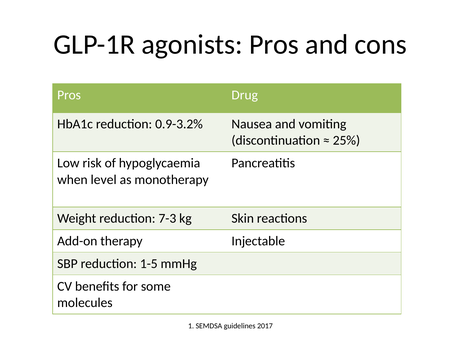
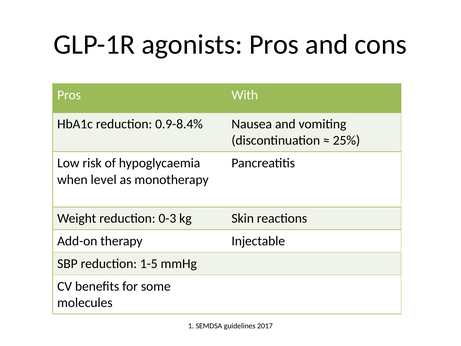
Drug: Drug -> With (245, 95)
0.9-3.2%: 0.9-3.2% -> 0.9-8.4% (179, 124)
7-3: 7-3 -> 0-3 (167, 218)
